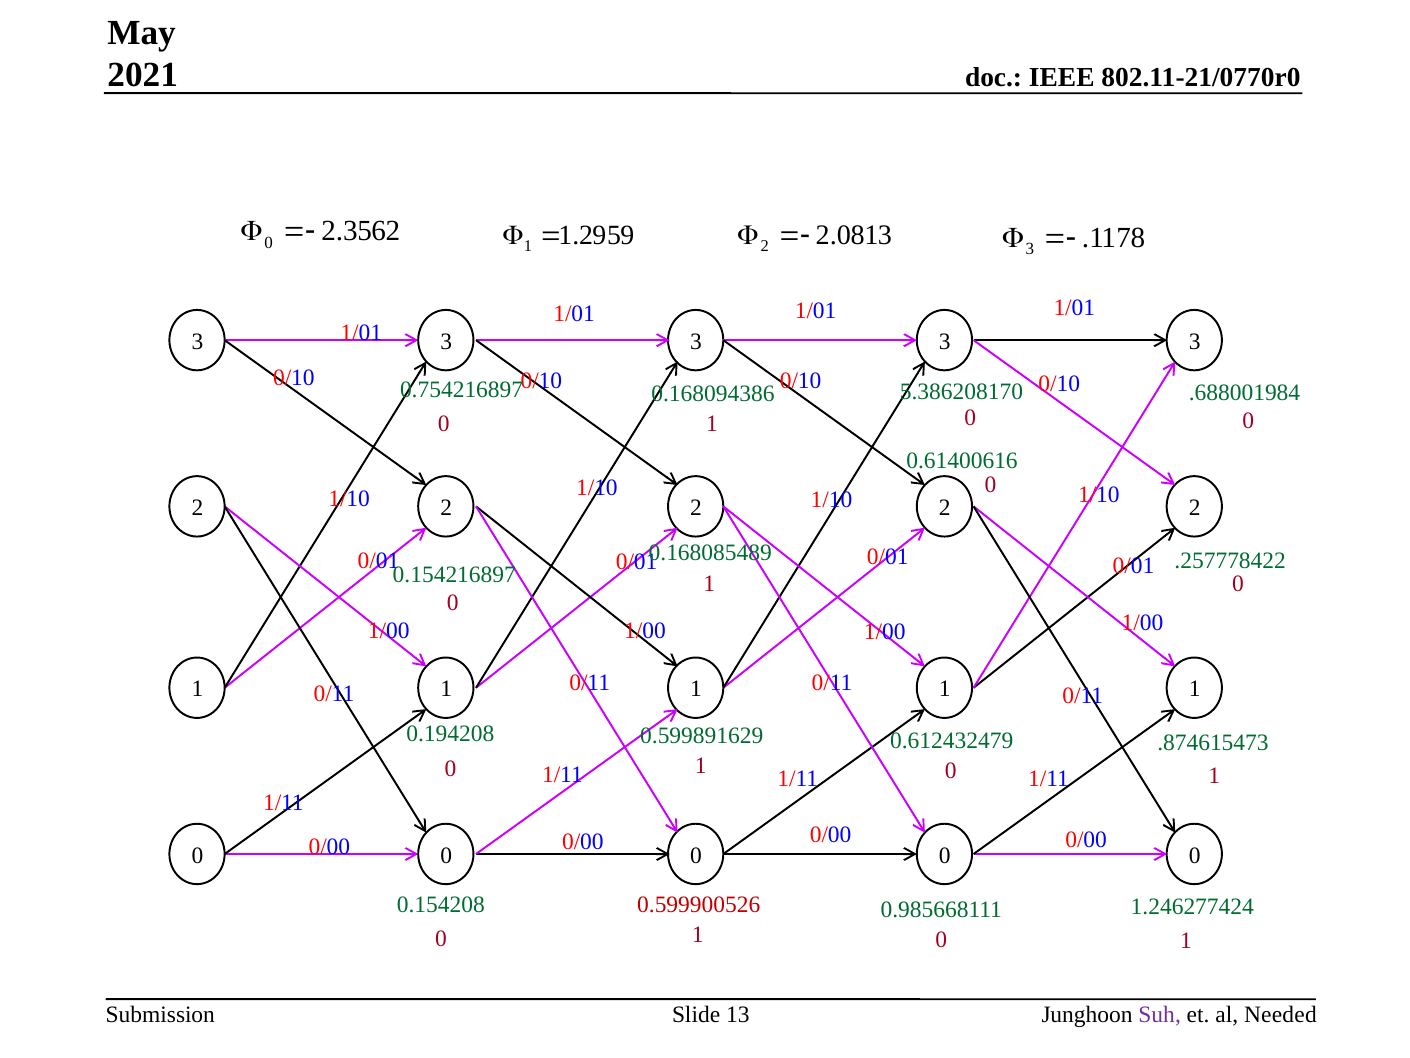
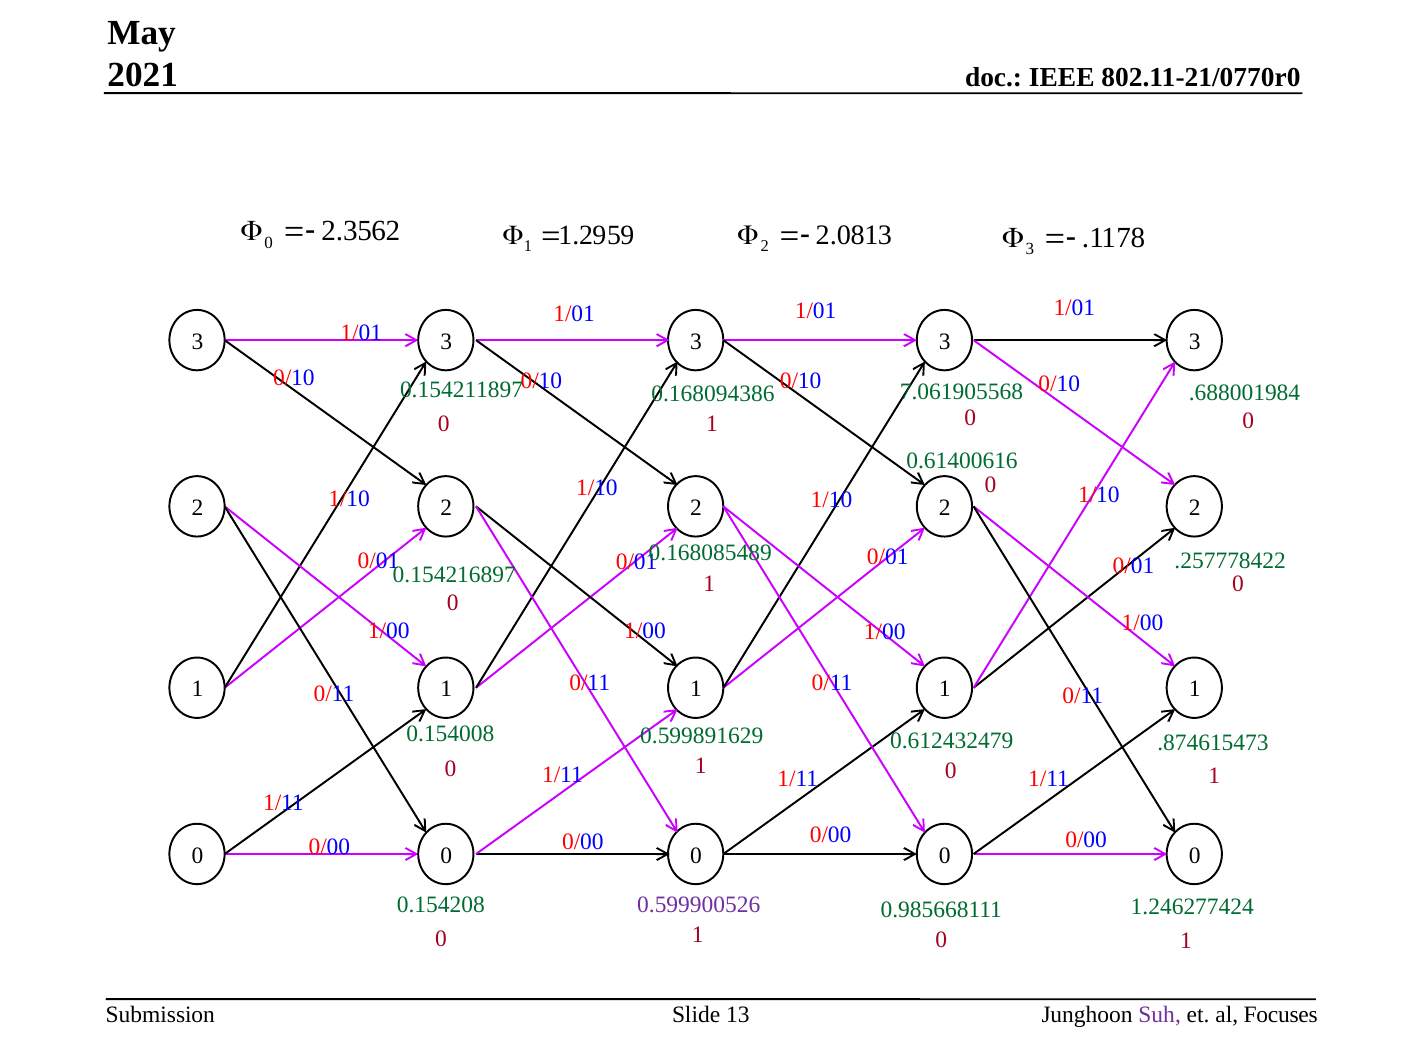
0.754216897: 0.754216897 -> 0.154211897 (462, 390)
5.386208170: 5.386208170 -> 7.061905568 (961, 392)
0.194208: 0.194208 -> 0.154008 (450, 734)
0.599900526 colour: red -> purple (699, 904)
Needed: Needed -> Focuses (1281, 1014)
